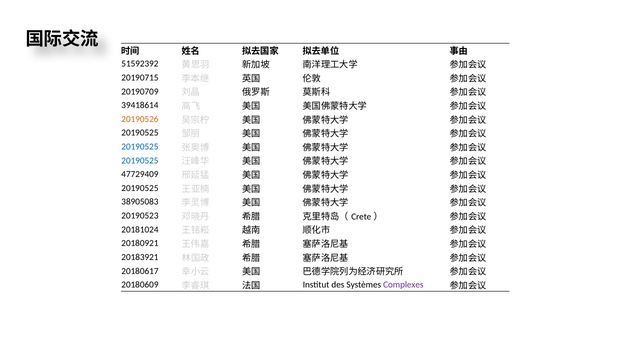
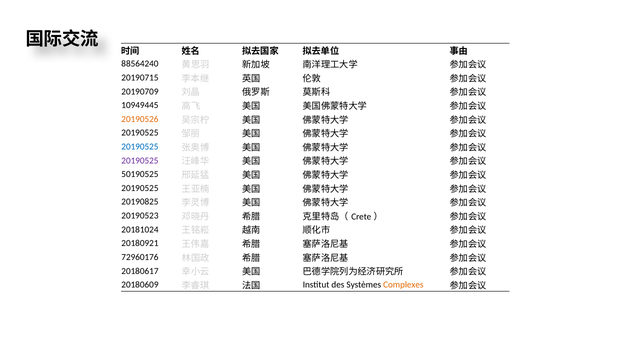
51592392: 51592392 -> 88564240 (140, 64)
39418614: 39418614 -> 10949445 (140, 105)
20190525 colour: blue -> purple (140, 160)
47729409: 47729409 -> 50190525 (140, 174)
38905083: 38905083 -> 20190825 (140, 202)
20183921: 20183921 -> 72960176 (140, 257)
Complexes colour: purple -> orange (403, 285)
